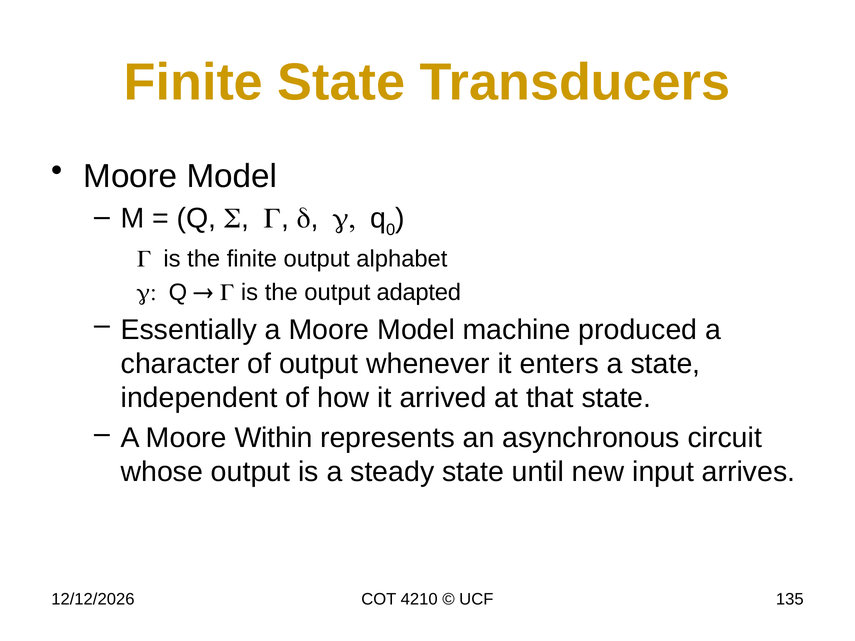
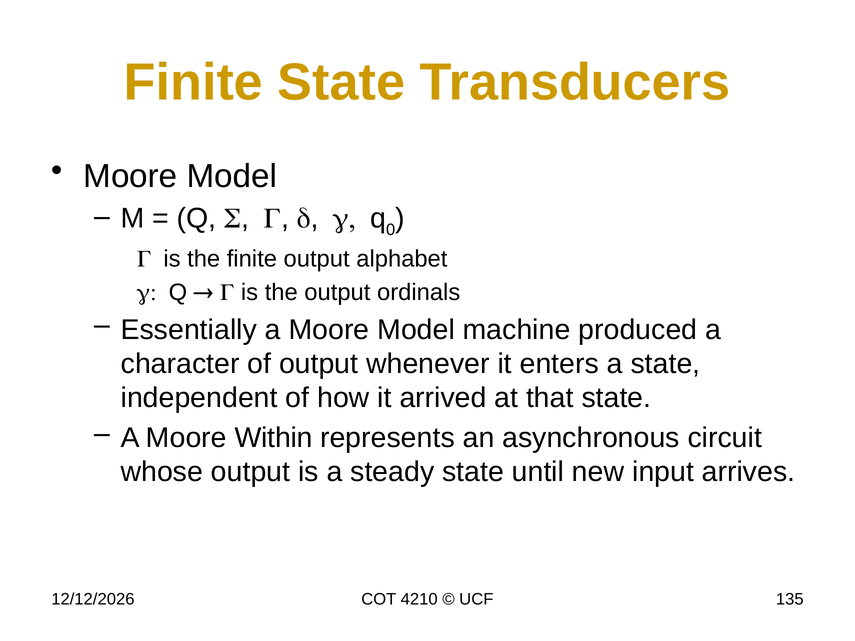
adapted: adapted -> ordinals (419, 292)
